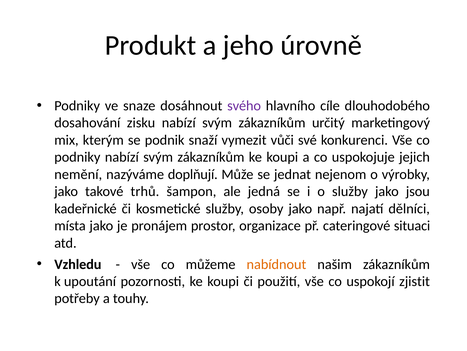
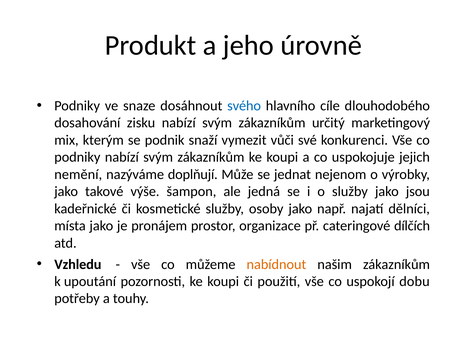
svého colour: purple -> blue (244, 106)
trhů: trhů -> výše (145, 191)
situaci: situaci -> dílčích (412, 225)
zjistit: zjistit -> dobu (414, 281)
